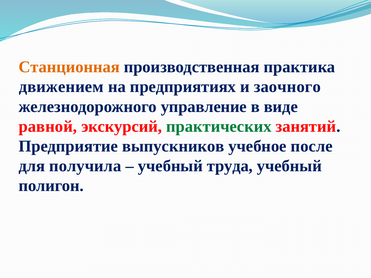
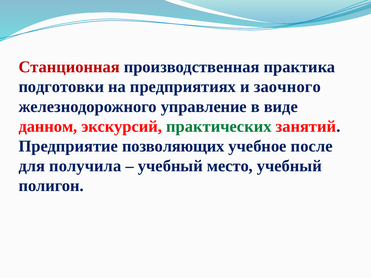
Станционная colour: orange -> red (69, 67)
движением: движением -> подготовки (61, 87)
равной: равной -> данном (48, 126)
выпускников: выпускников -> позволяющих (173, 146)
труда: труда -> место (230, 166)
